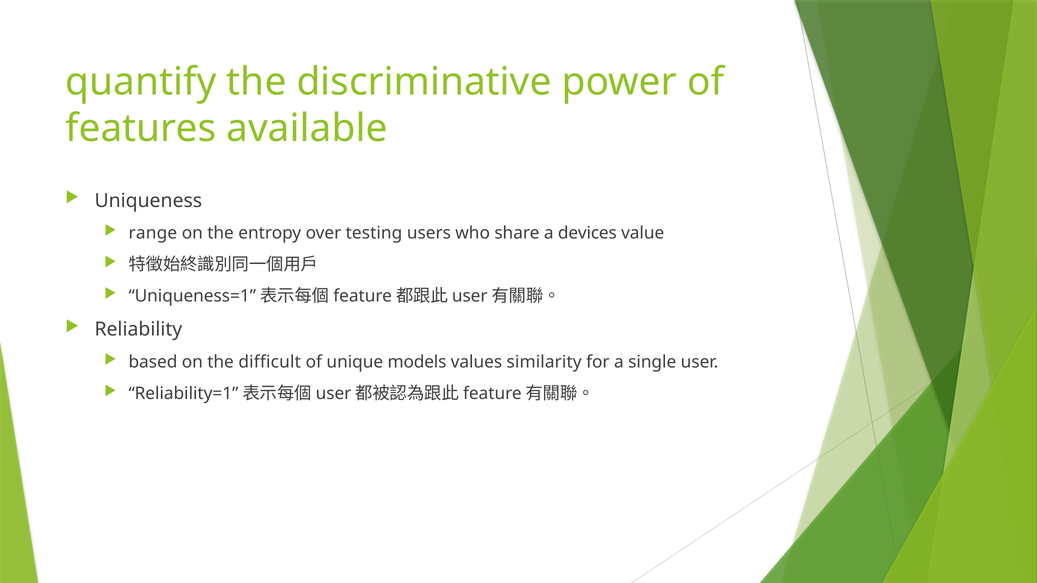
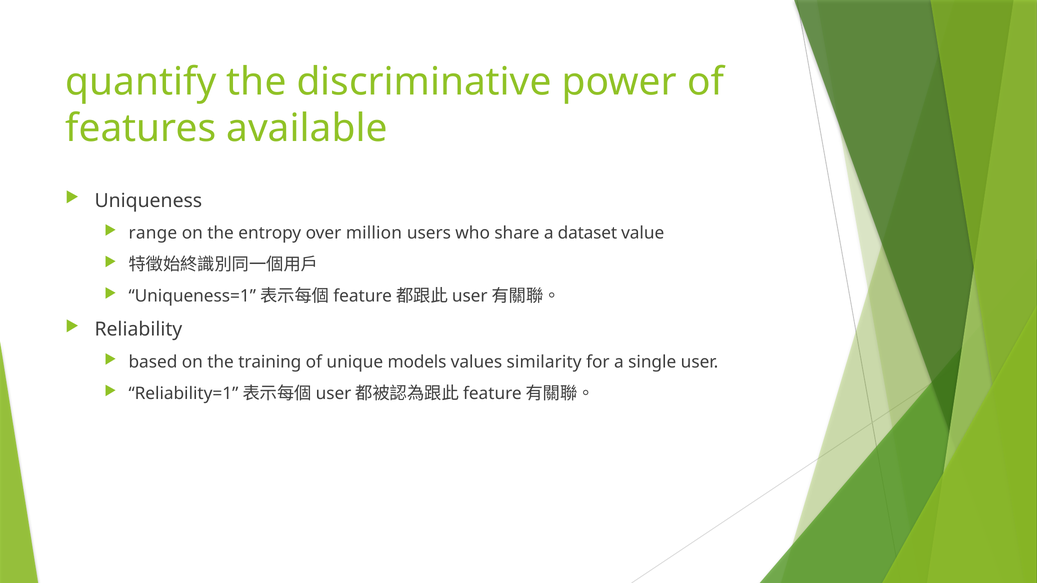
testing: testing -> million (374, 233)
devices: devices -> dataset (587, 233)
difficult: difficult -> training (270, 362)
